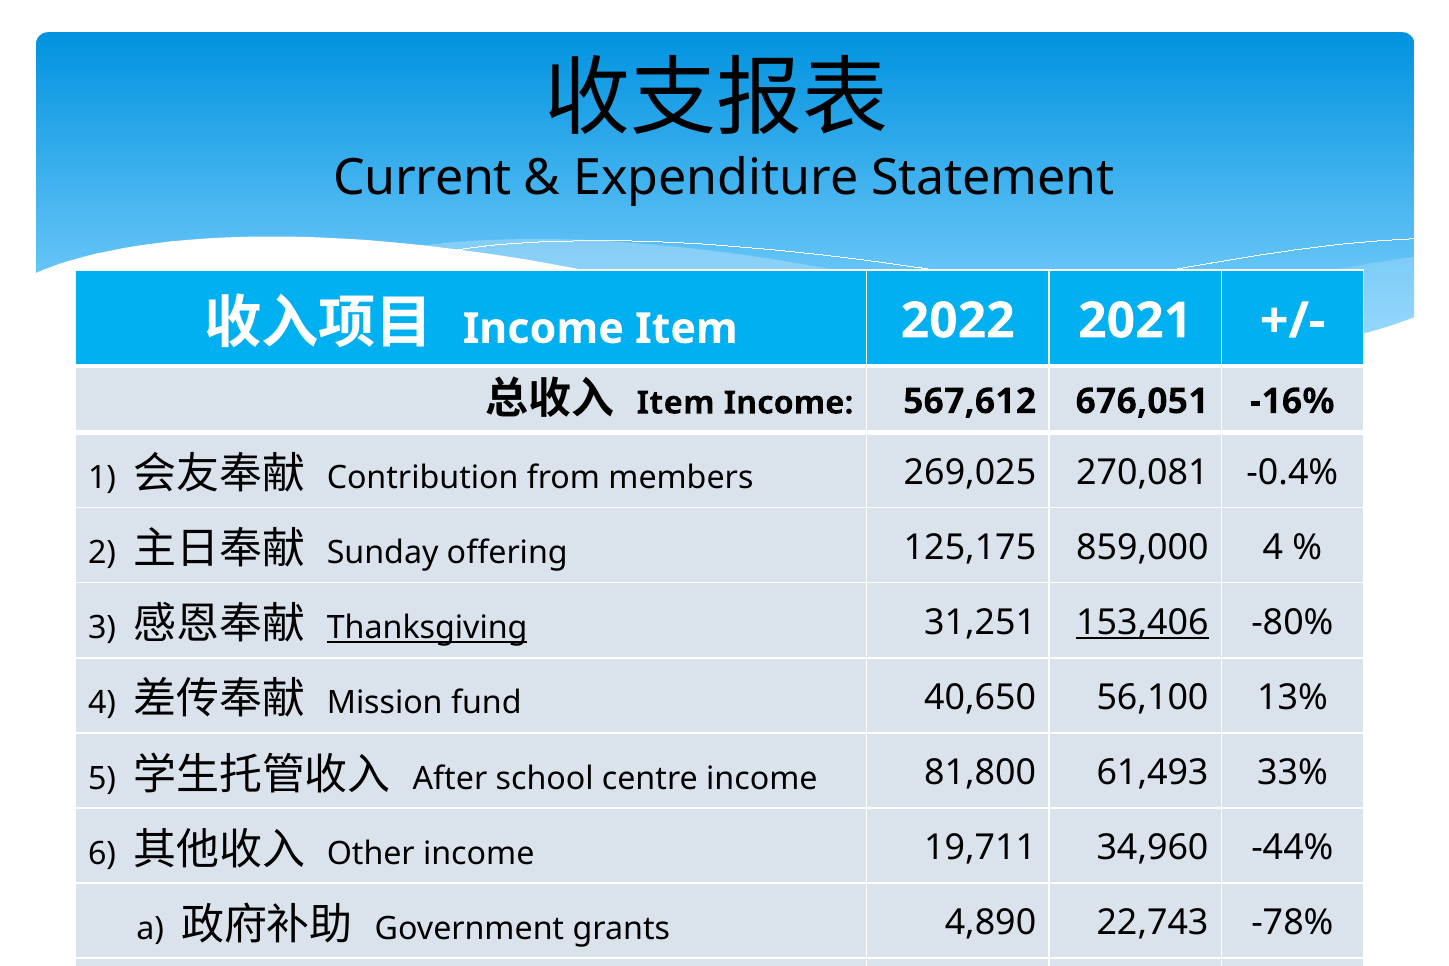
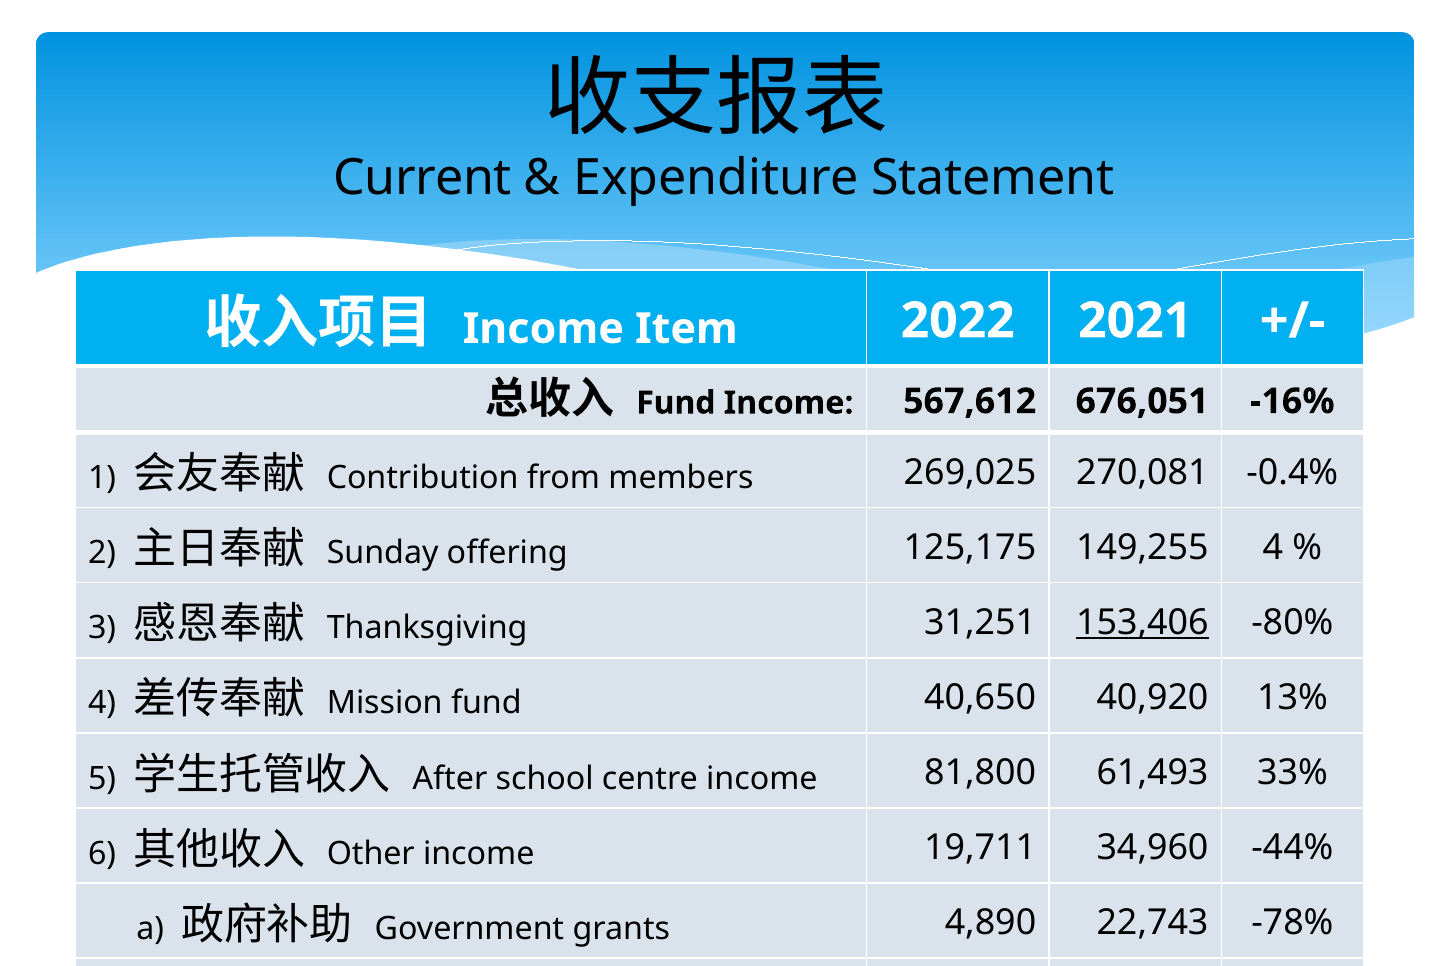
Item: Item -> Fund (676, 403)
859,000: 859,000 -> 149,255 (1142, 547)
Thanksgiving underline: present -> none (427, 628)
56,100: 56,100 -> 40,920 (1152, 697)
